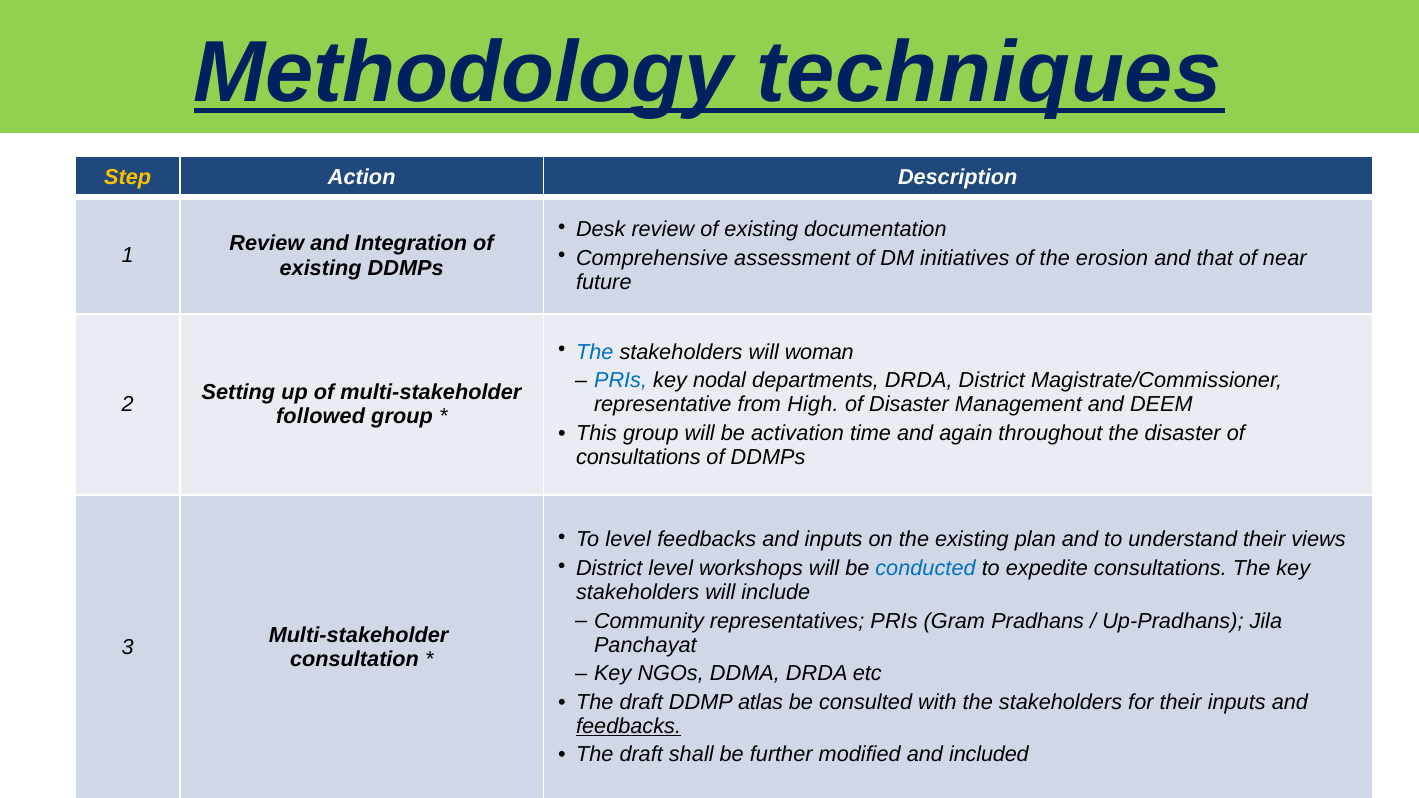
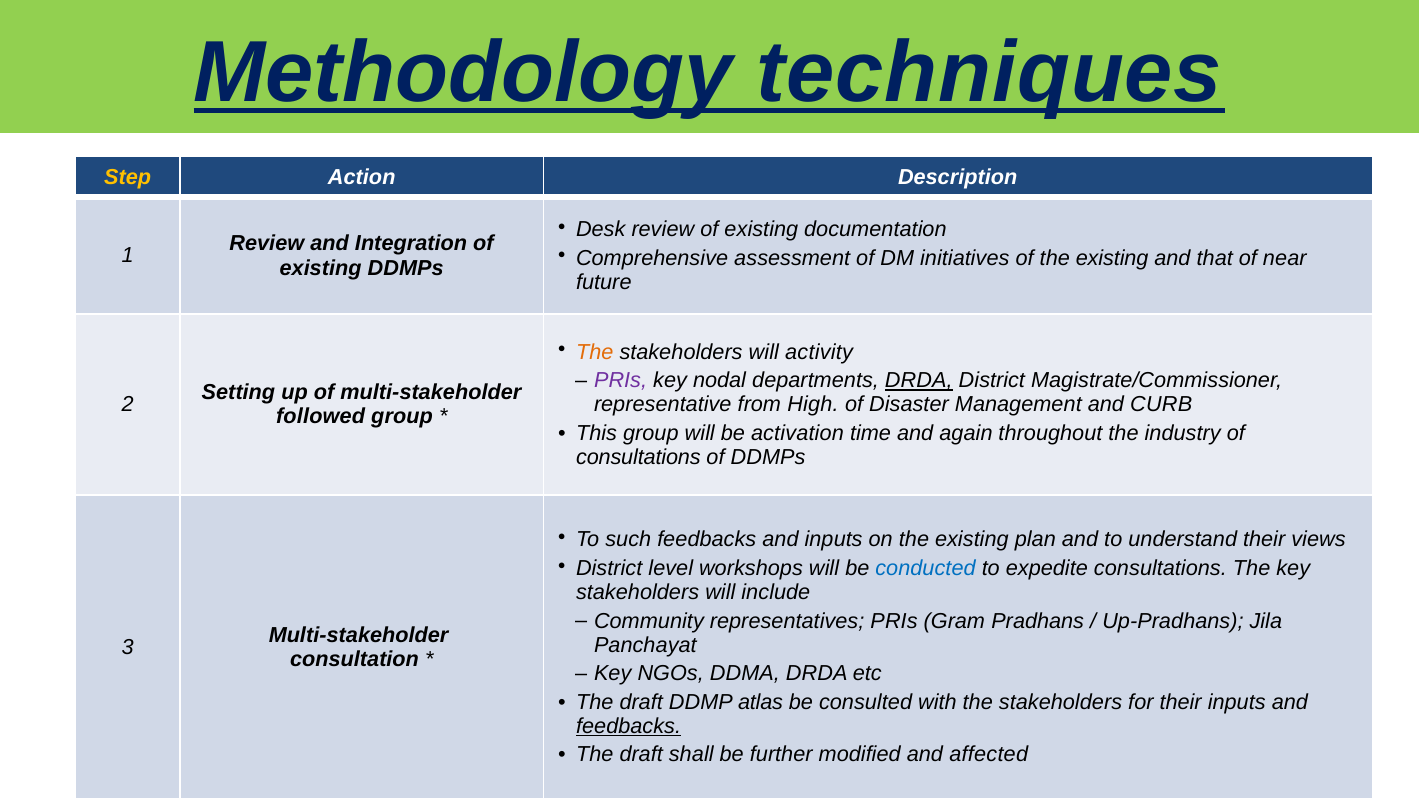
of the erosion: erosion -> existing (1112, 258)
The colour: blue -> orange (595, 352)
woman: woman -> activity (819, 352)
PRIs colour: blue -> purple (621, 381)
DRDA underline: none -> present (919, 381)
DEEM: DEEM -> CURB (1161, 405)
the disaster: disaster -> industry (1183, 433)
To level: level -> such (628, 540)
included: included -> affected (989, 755)
